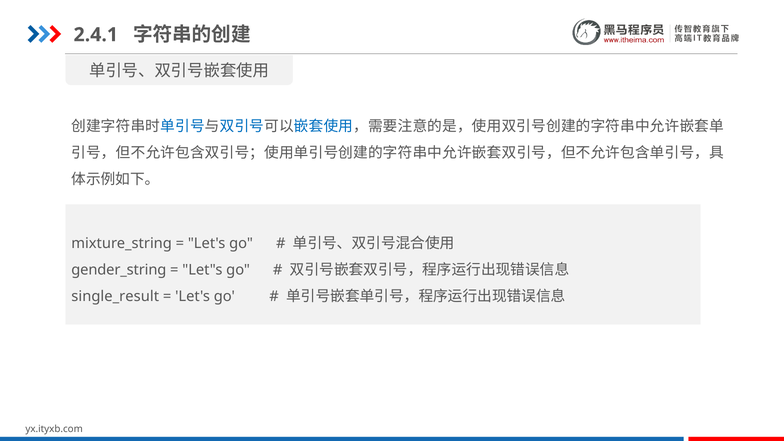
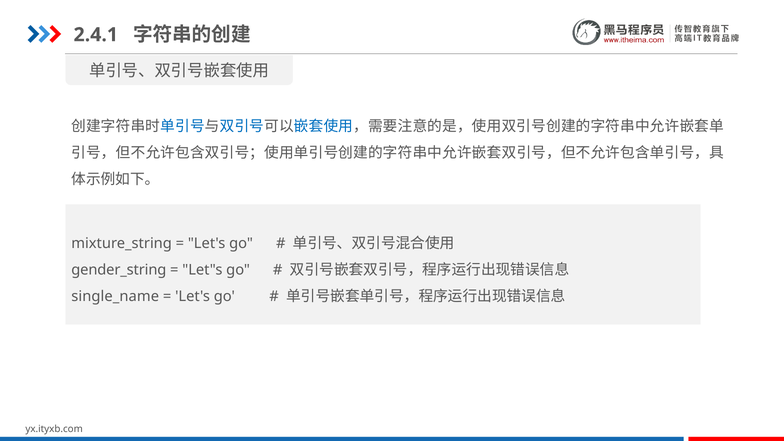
single_result: single_result -> single_name (115, 296)
